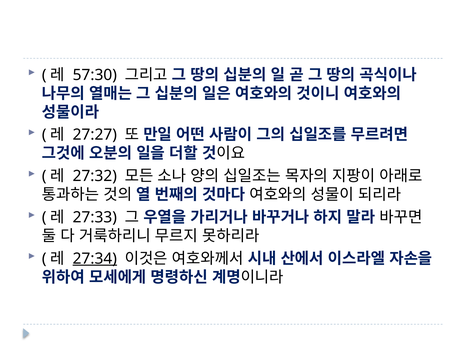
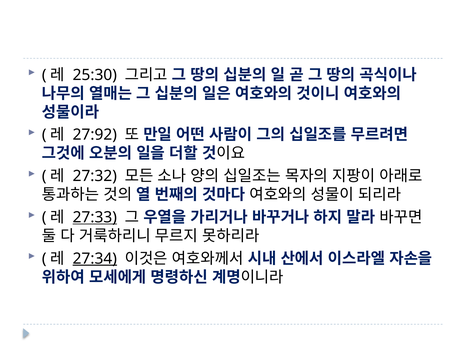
57:30: 57:30 -> 25:30 (95, 75)
27:27: 27:27 -> 27:92 (95, 135)
27:33 underline: none -> present (95, 217)
